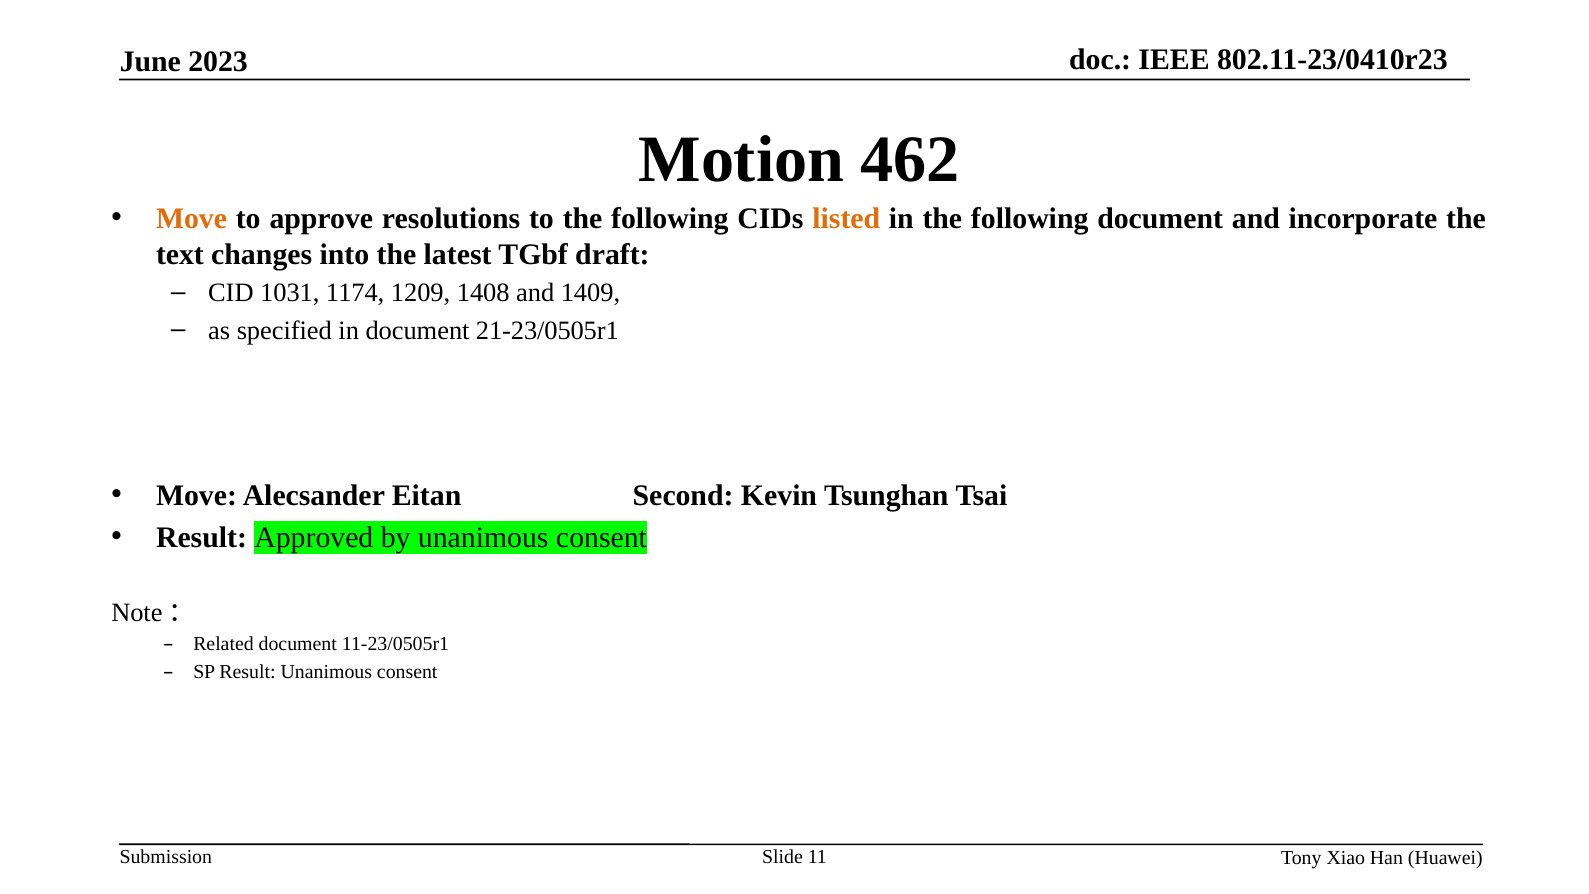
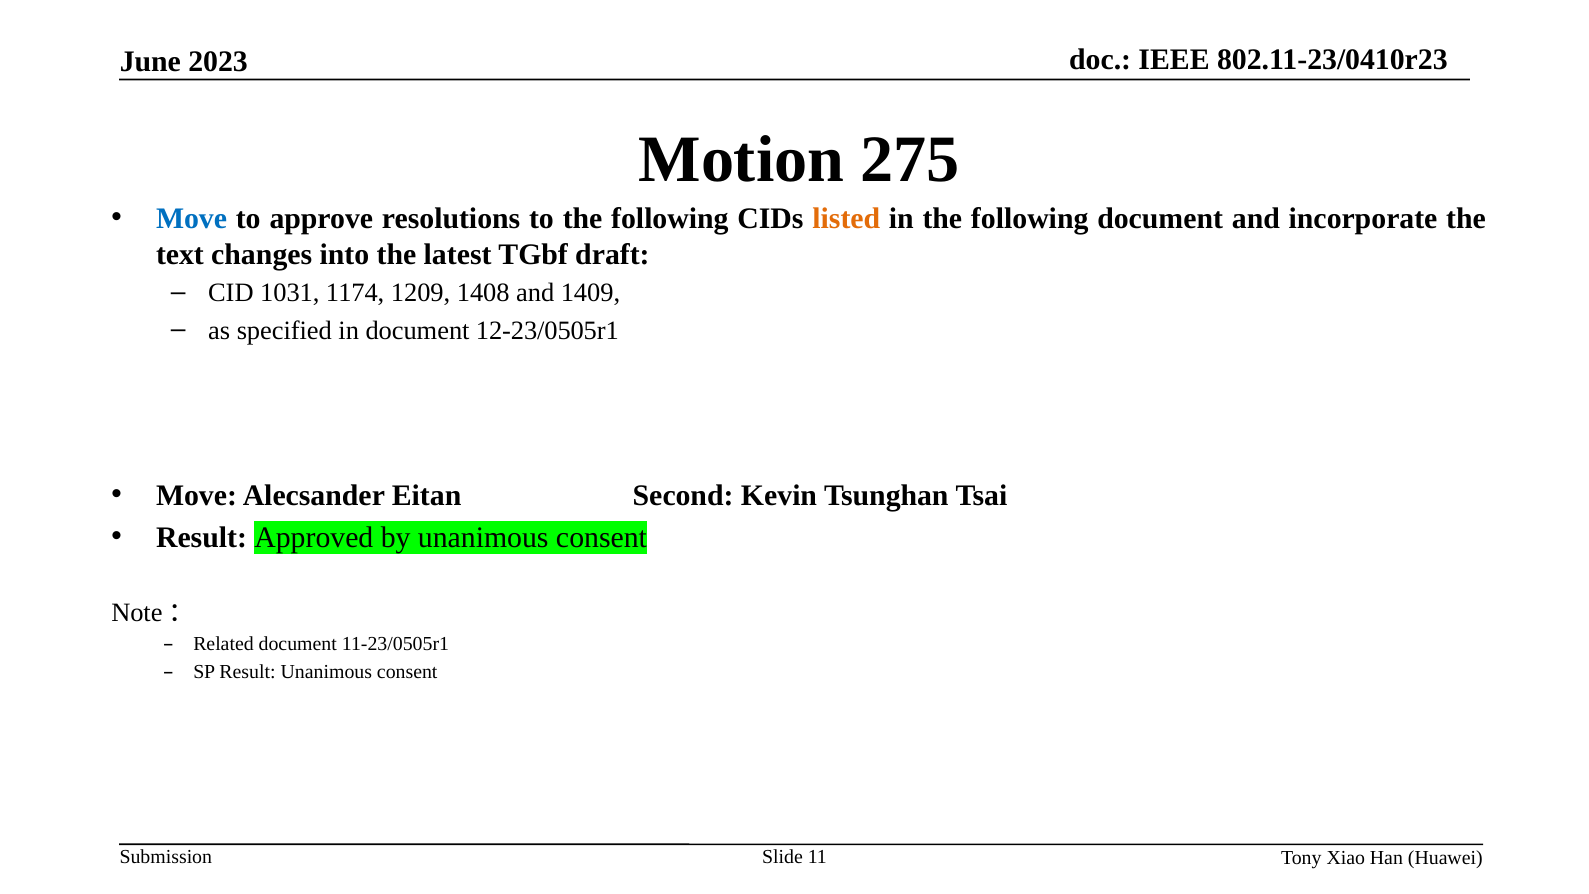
462: 462 -> 275 (910, 160)
Move colour: orange -> blue (192, 219)
21-23/0505r1: 21-23/0505r1 -> 12-23/0505r1 (547, 330)
